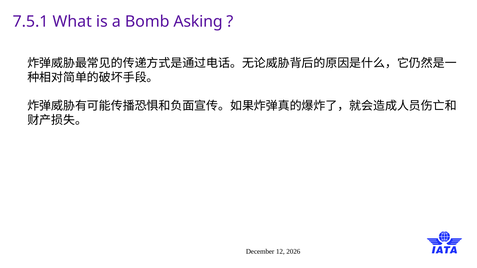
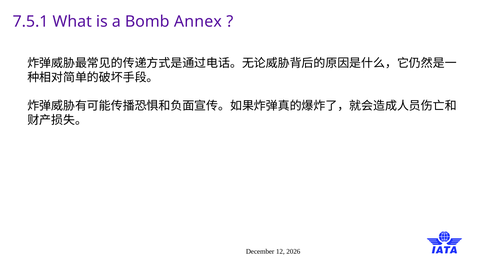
Asking: Asking -> Annex (198, 22)
